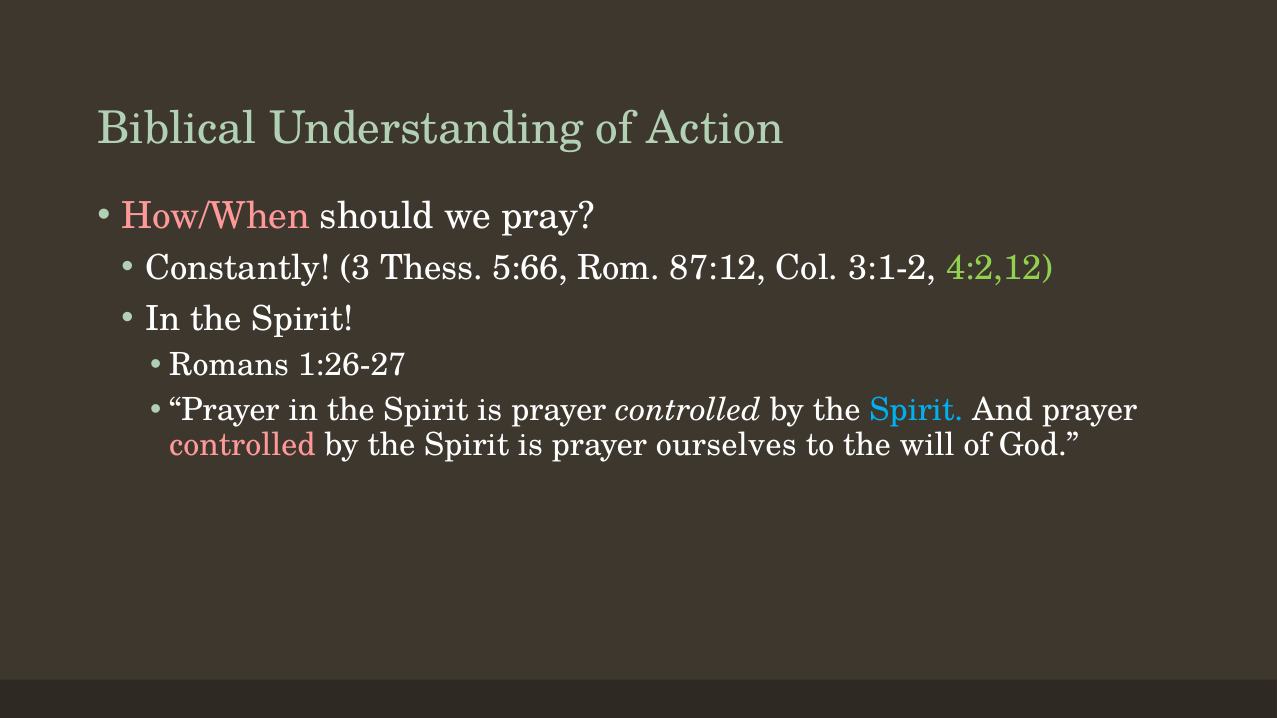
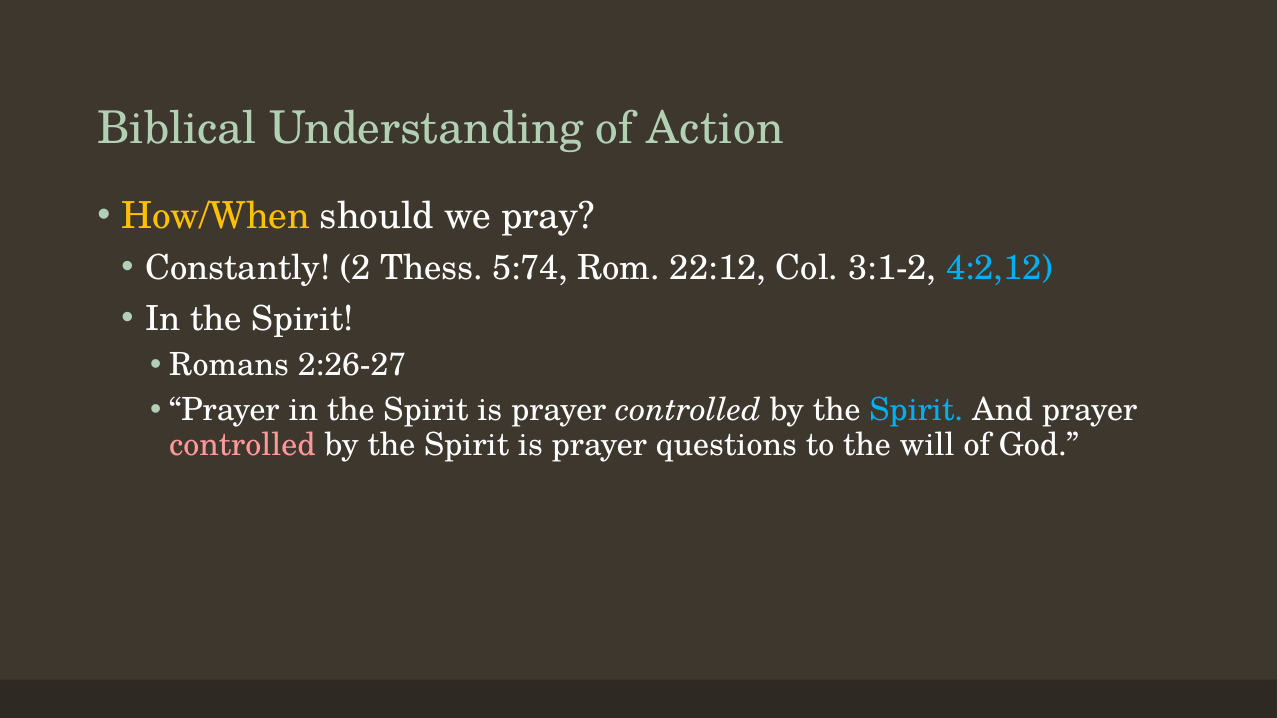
How/When colour: pink -> yellow (216, 216)
3: 3 -> 2 (355, 268)
5:66: 5:66 -> 5:74 (531, 268)
87:12: 87:12 -> 22:12 (718, 268)
4:2,12 colour: light green -> light blue (1000, 268)
1:26-27: 1:26-27 -> 2:26-27 (352, 365)
ourselves: ourselves -> questions (726, 445)
